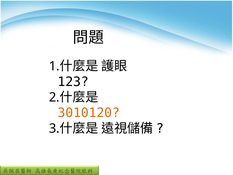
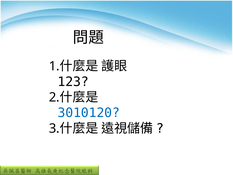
3010120 colour: orange -> blue (89, 113)
